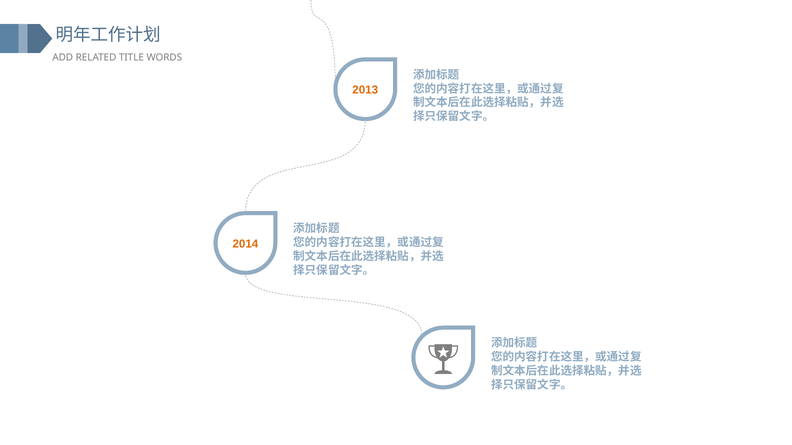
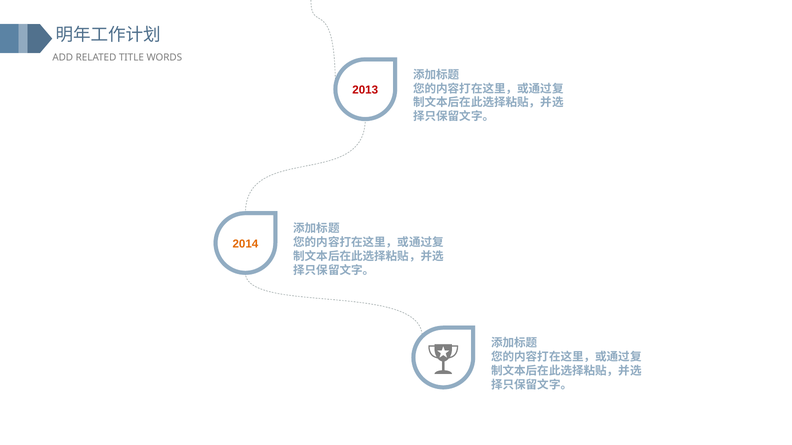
2013 colour: orange -> red (365, 90)
